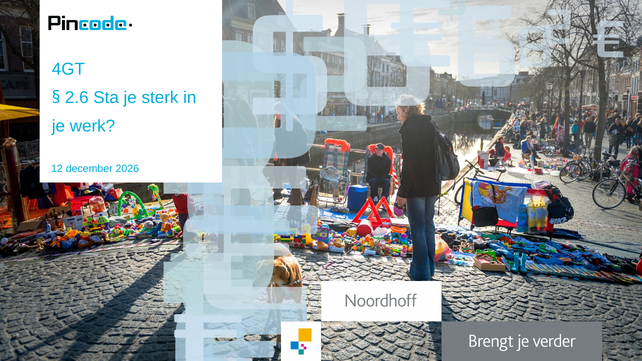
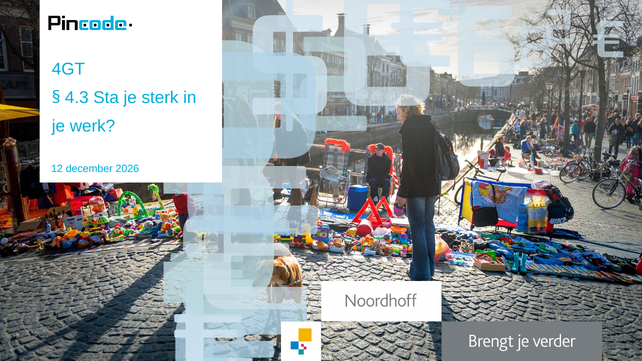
2.6: 2.6 -> 4.3 (77, 98)
